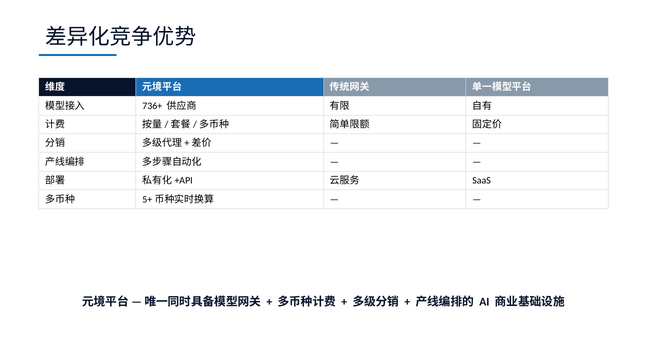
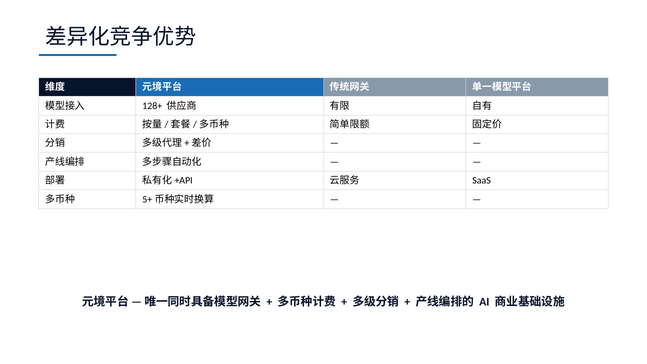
736+: 736+ -> 128+ (152, 106)
